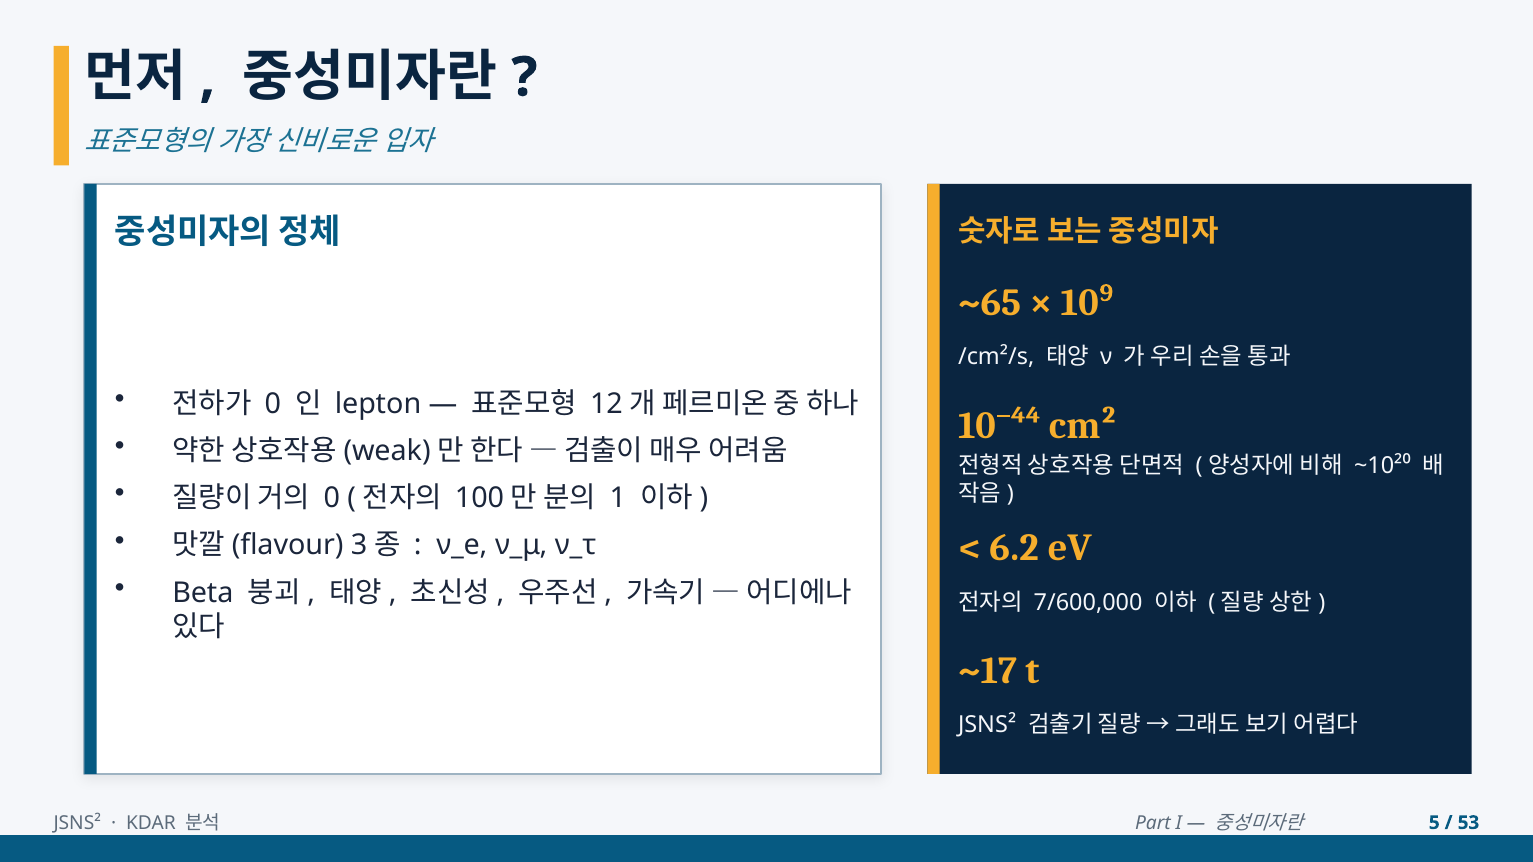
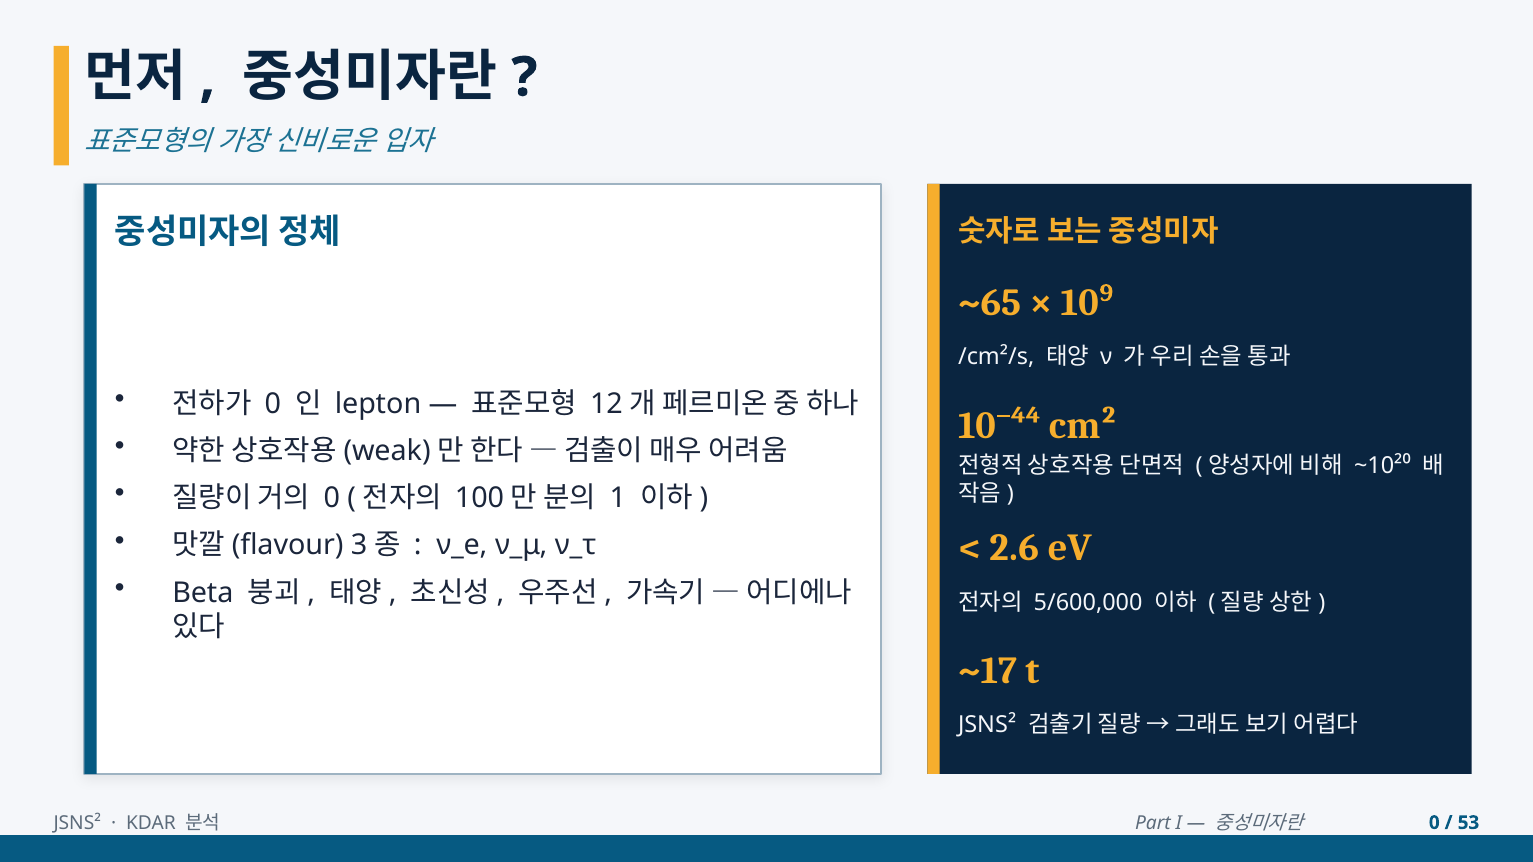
6.2: 6.2 -> 2.6 (1014, 548)
7/600,000: 7/600,000 -> 5/600,000 (1088, 603)
5: 5 -> 0 (1434, 823)
